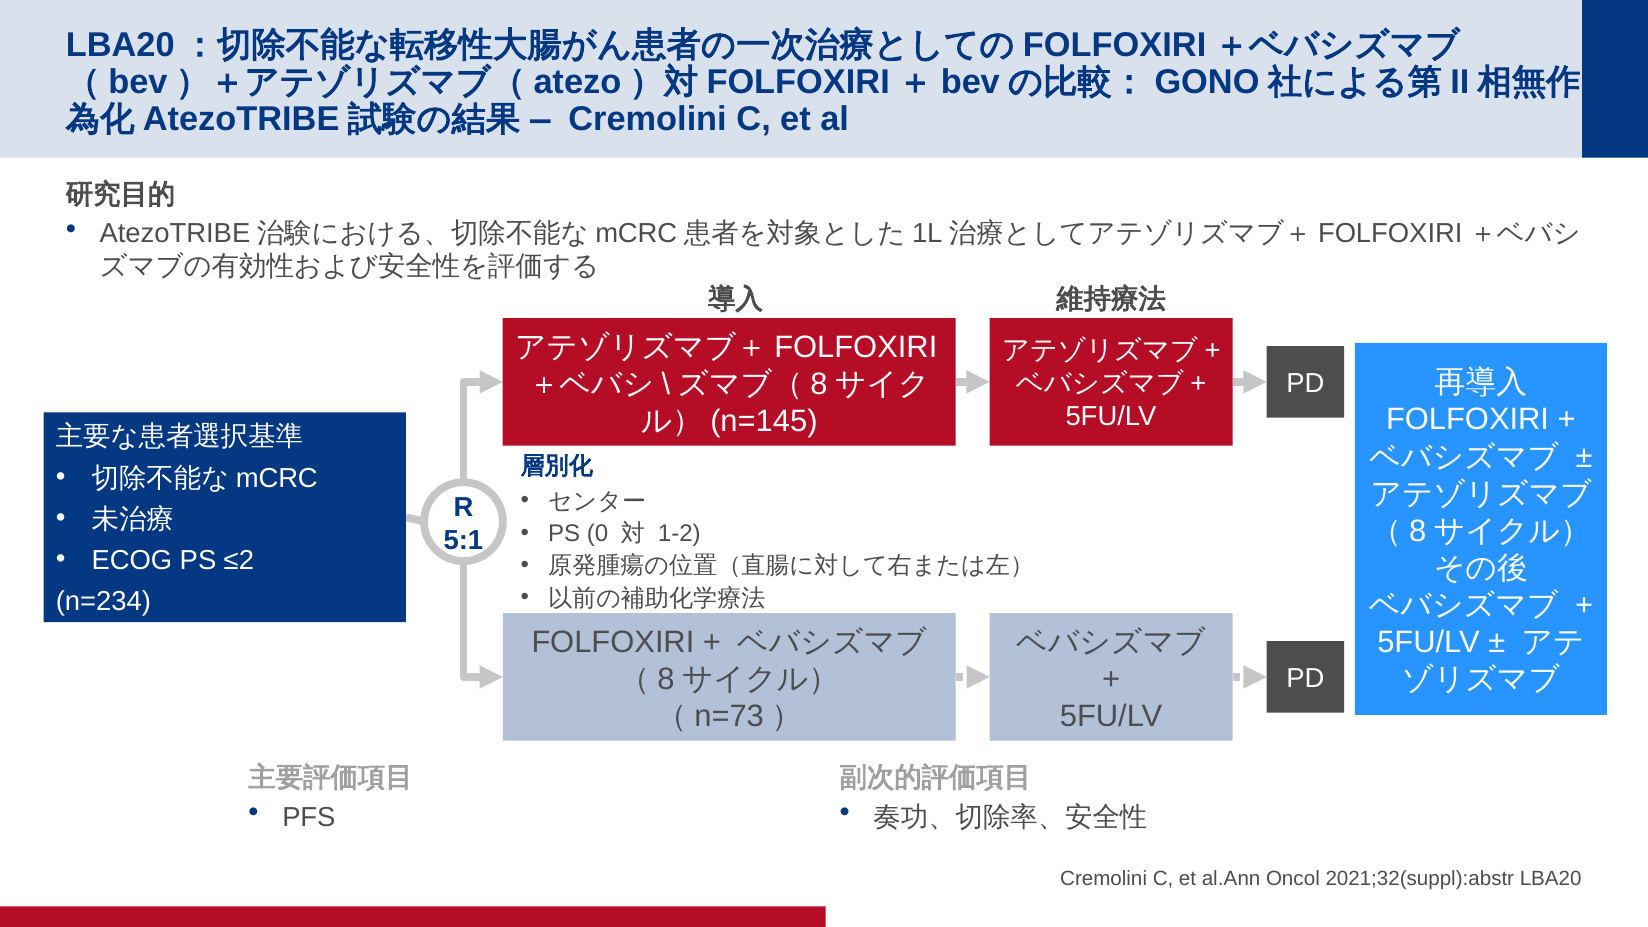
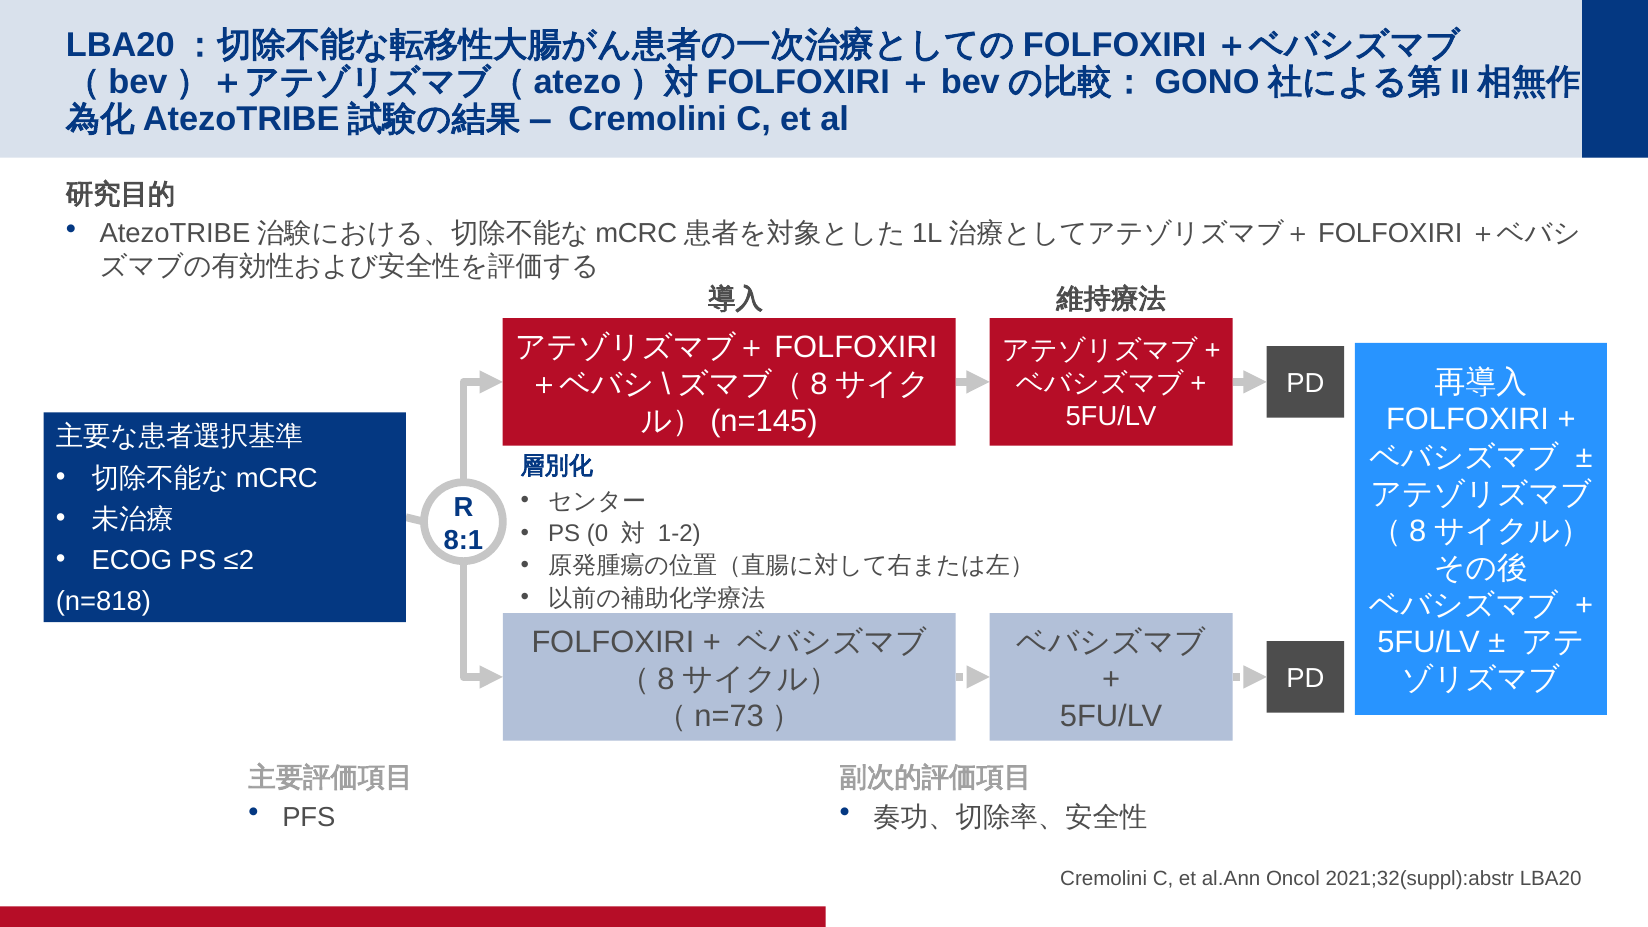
5:1: 5:1 -> 8:1 (463, 540)
n=234: n=234 -> n=818 (103, 601)
